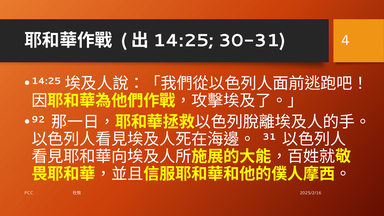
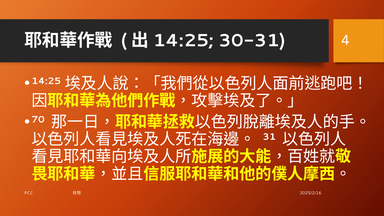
92: 92 -> 70 (38, 120)
